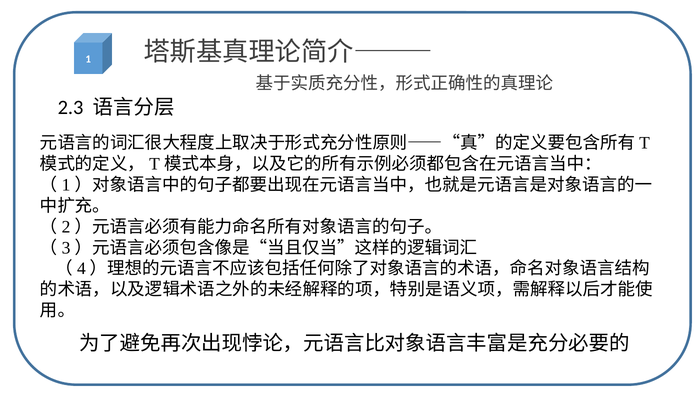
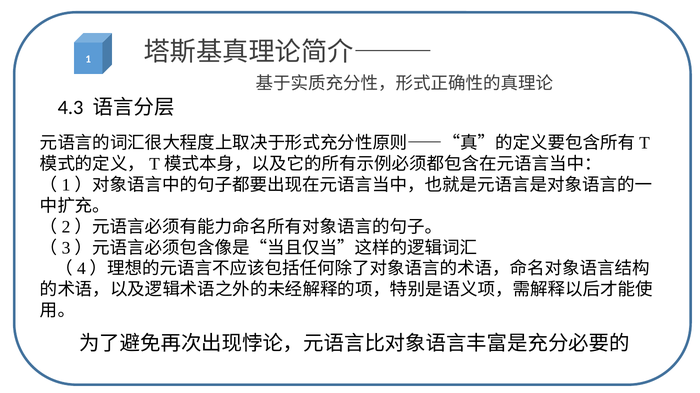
2.3: 2.3 -> 4.3 (71, 108)
